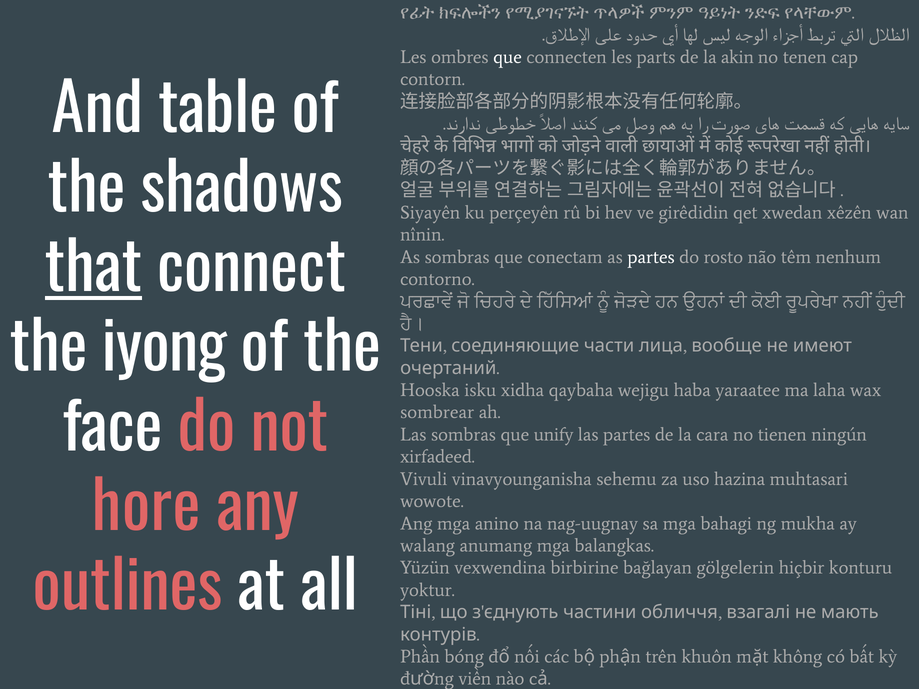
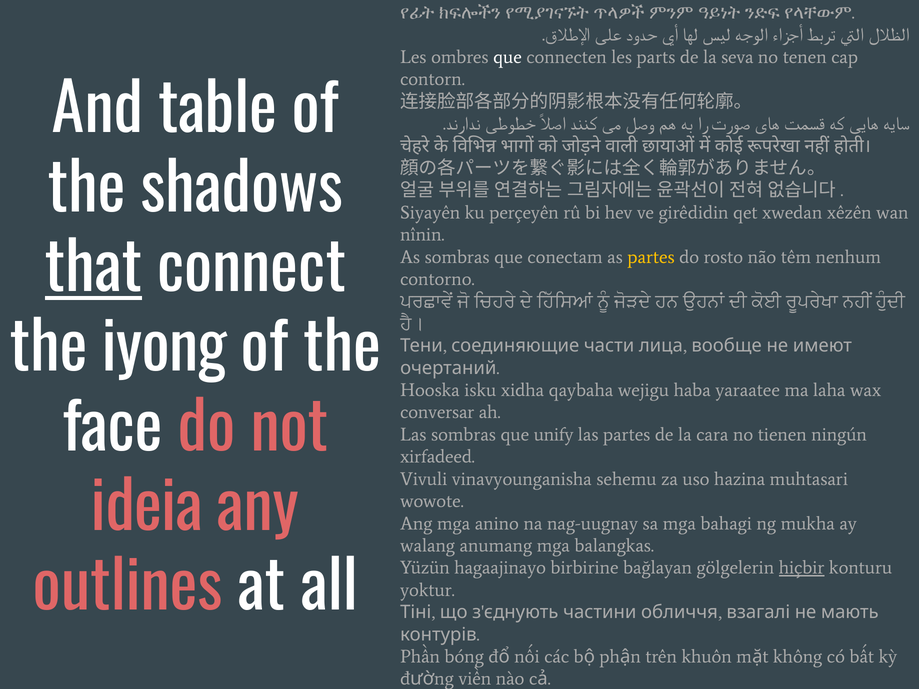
akin: akin -> seva (737, 57)
partes colour: white -> yellow (651, 257)
sombrear: sombrear -> conversar (437, 413)
hore: hore -> ideia (147, 508)
vexwendina: vexwendina -> hagaajinayo (500, 568)
hiçbir underline: none -> present (802, 568)
